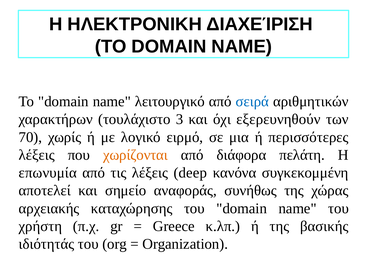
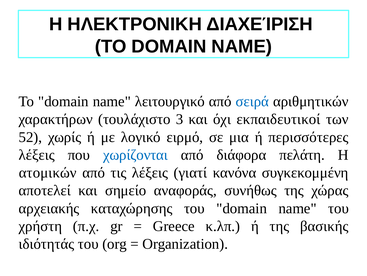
εξερευνηθούν: εξερευνηθούν -> εκπαιδευτικοί (278, 119)
70: 70 -> 52 (30, 137)
χωρίζονται colour: orange -> blue (135, 155)
επωνυμία: επωνυμία -> ατομικών (48, 172)
deep: deep -> γιατί (190, 172)
